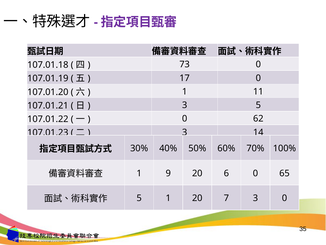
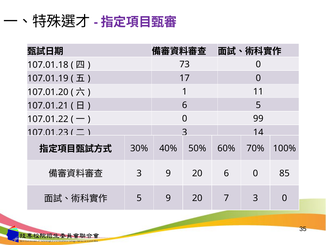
3: 3 -> 6 (185, 105)
62: 62 -> 99 (258, 119)
1: 1 -> 3 (139, 173)
65: 65 -> 85 (284, 173)
5 1: 1 -> 9 (168, 198)
